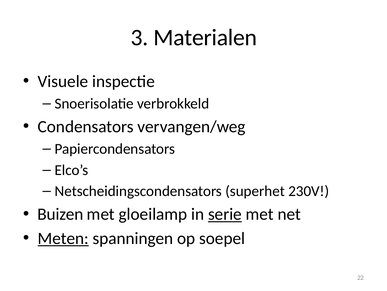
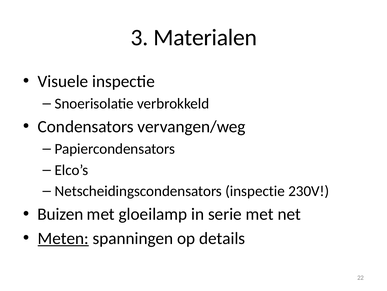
Netscheidingscondensators superhet: superhet -> inspectie (255, 191)
serie underline: present -> none (225, 214)
soepel: soepel -> details (222, 238)
